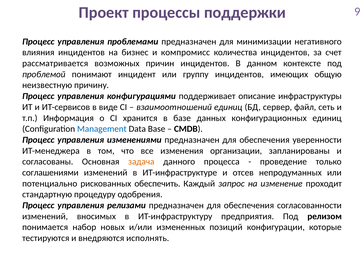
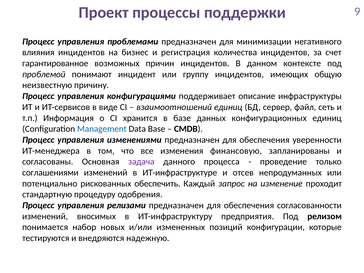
компромисс: компромисс -> регистрация (185, 52)
рассматривается: рассматривается -> гарантированное (55, 63)
организации: организации -> финансовую (236, 151)
задача colour: orange -> purple (141, 162)
исполнять: исполнять -> надежную (148, 238)
